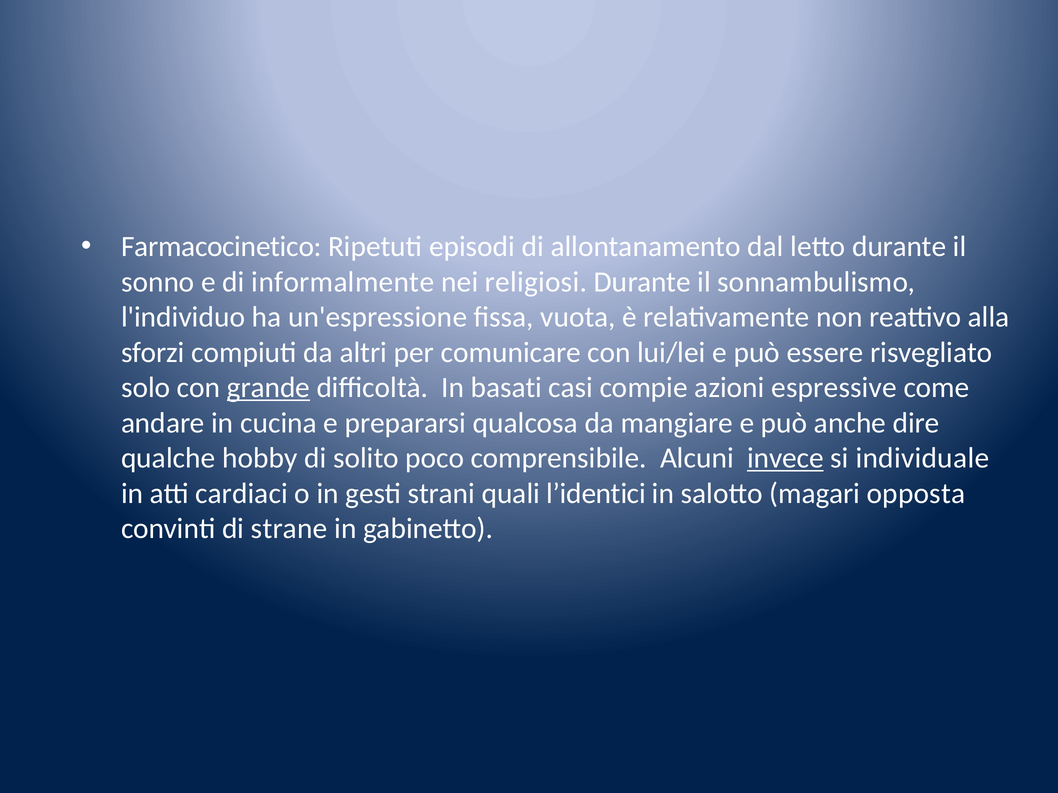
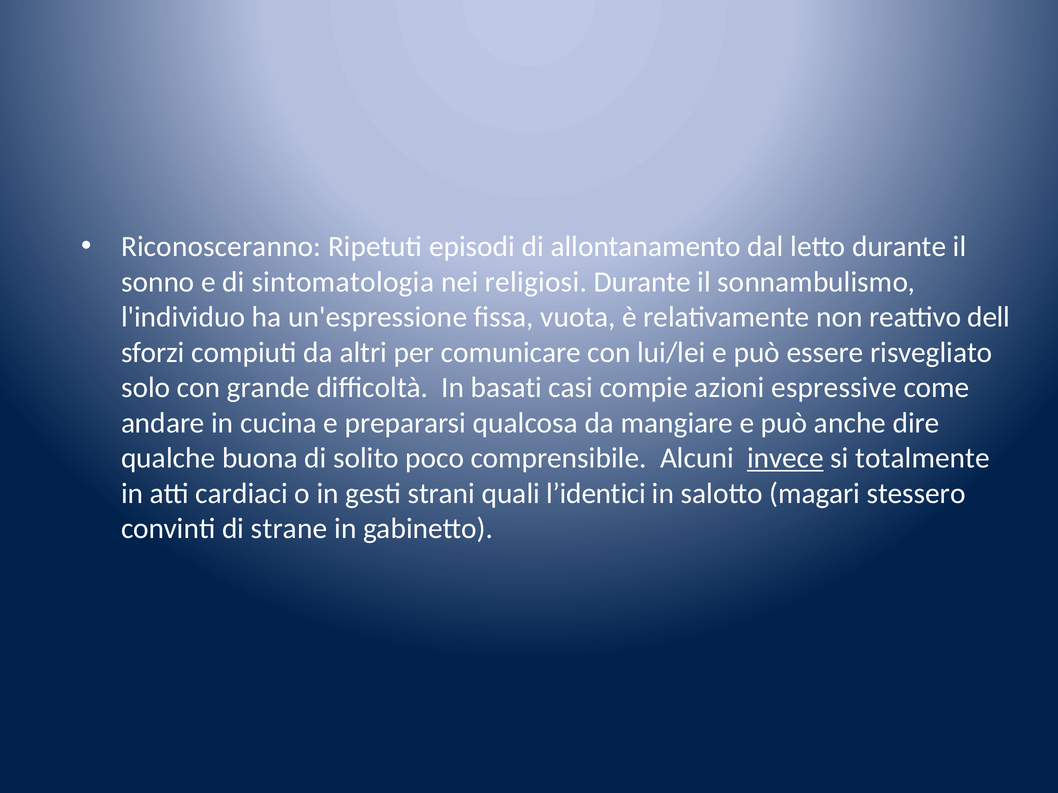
Farmacocinetico: Farmacocinetico -> Riconosceranno (221, 247)
informalmente: informalmente -> sintomatologia (343, 282)
alla: alla -> dell (989, 317)
grande underline: present -> none (268, 388)
hobby: hobby -> buona (260, 458)
individuale: individuale -> totalmente (922, 458)
opposta: opposta -> stessero (916, 494)
